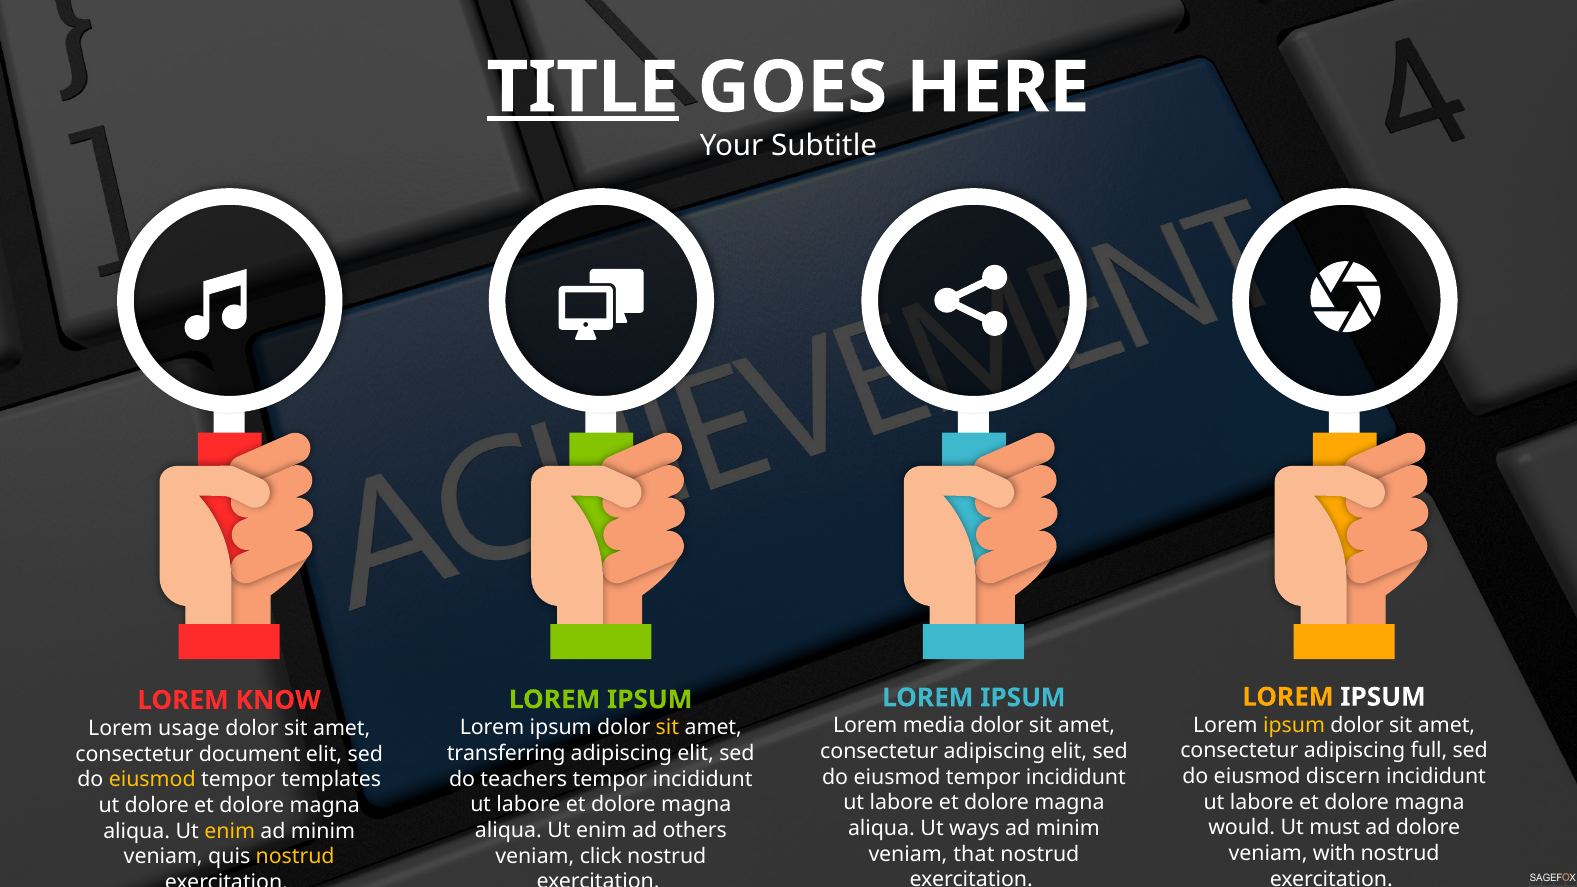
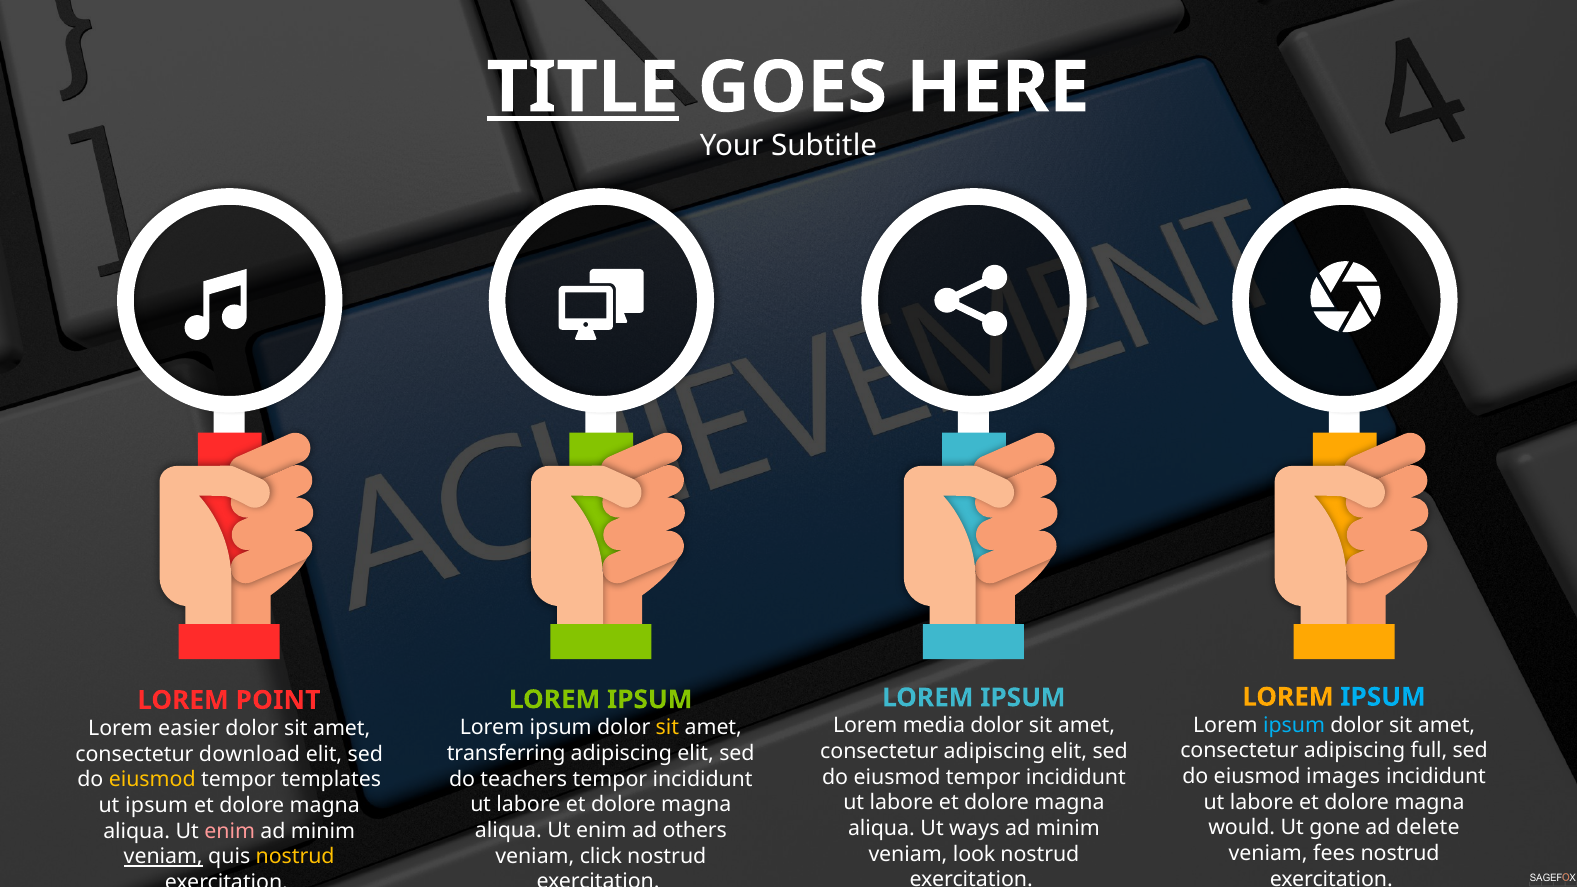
IPSUM colour: white -> light blue (1383, 697)
KNOW: KNOW -> POINT (278, 700)
ipsum colour: yellow -> light blue (1294, 725)
usage: usage -> easier (189, 729)
document: document -> download (250, 754)
discern: discern -> images (1343, 777)
ut dolore: dolore -> ipsum (157, 805)
must: must -> gone (1335, 828)
ad dolore: dolore -> delete (1428, 828)
enim colour: yellow -> pink (230, 831)
with: with -> fees (1334, 854)
that: that -> look (974, 854)
veniam underline: none -> present (163, 857)
